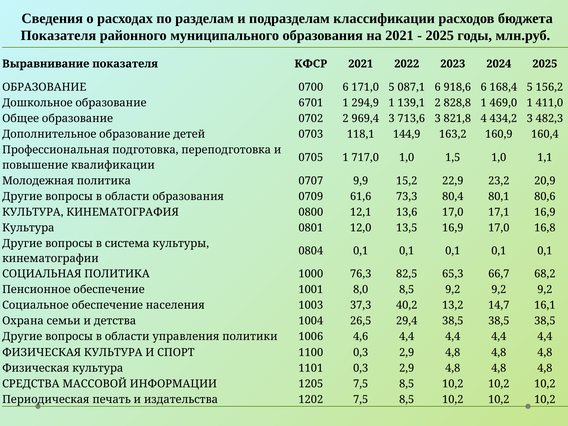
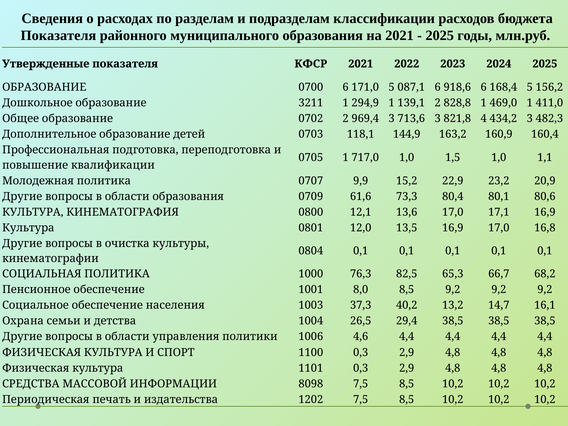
Выравнивание: Выравнивание -> Утвержденные (46, 64)
6701: 6701 -> 3211 (311, 103)
система: система -> очистка (127, 243)
1205: 1205 -> 8098 (311, 384)
